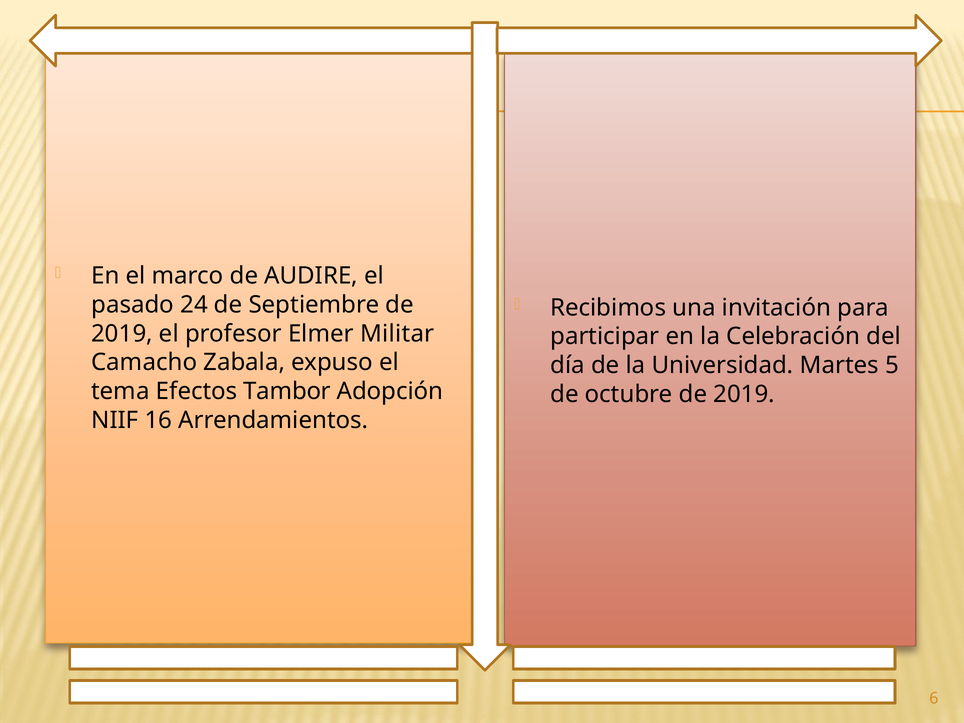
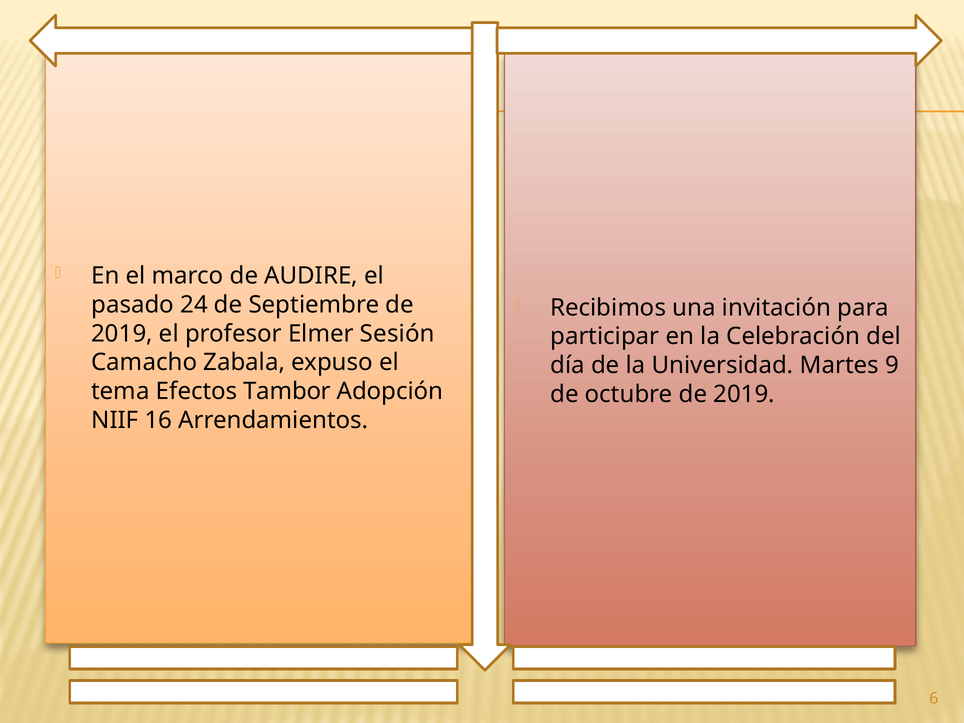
Militar: Militar -> Sesión (397, 334)
5: 5 -> 9 (892, 365)
